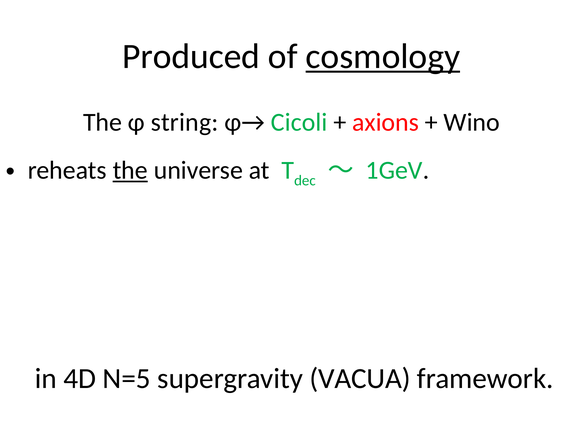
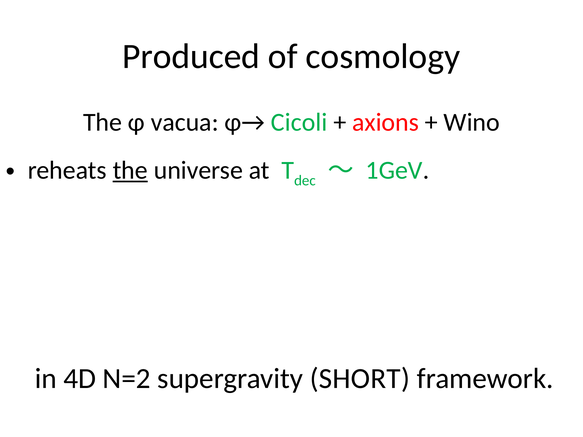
cosmology underline: present -> none (383, 56)
string: string -> vacua (185, 122)
N=5: N=5 -> N=2 (127, 379)
VACUA: VACUA -> SHORT (360, 379)
